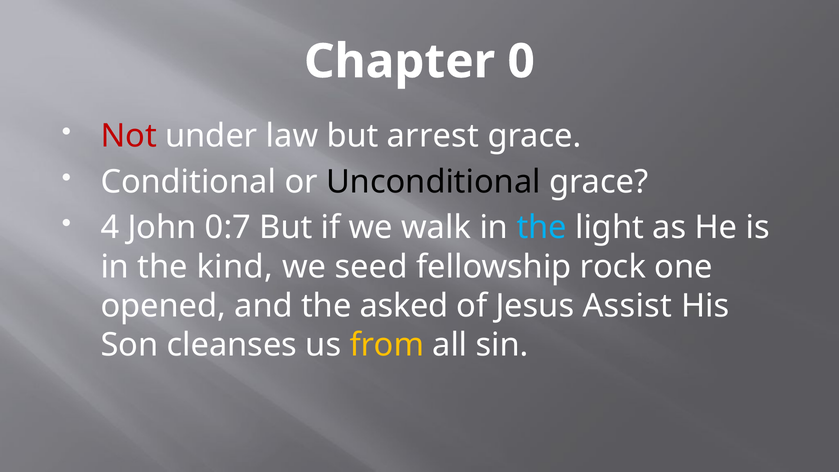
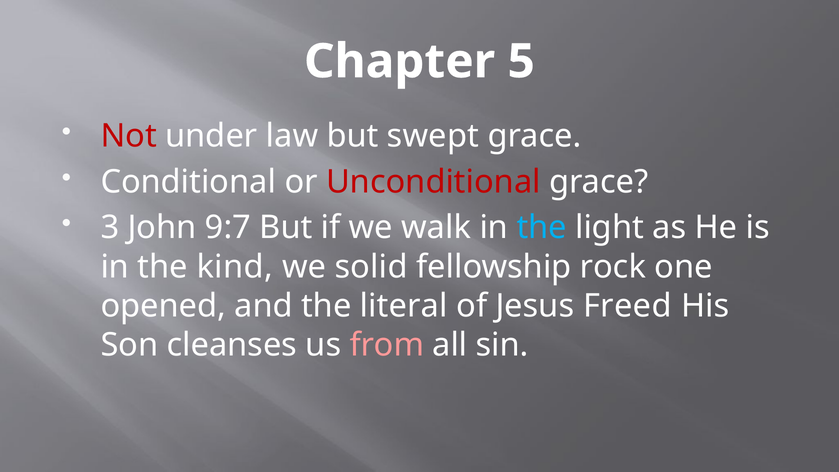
0: 0 -> 5 (521, 62)
arrest: arrest -> swept (433, 136)
Unconditional colour: black -> red (433, 182)
4: 4 -> 3 (110, 228)
0:7: 0:7 -> 9:7 (228, 228)
seed: seed -> solid (371, 267)
asked: asked -> literal (404, 306)
Assist: Assist -> Freed (627, 306)
from colour: yellow -> pink (387, 345)
